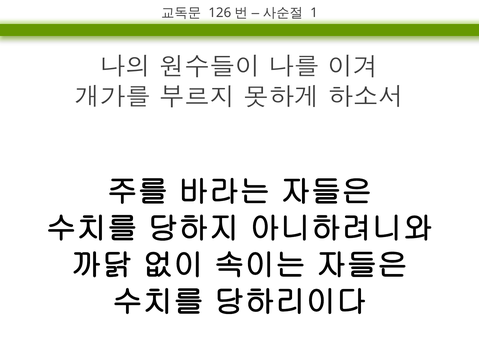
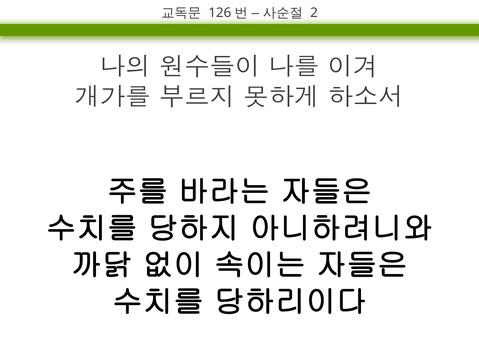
1: 1 -> 2 (314, 13)
